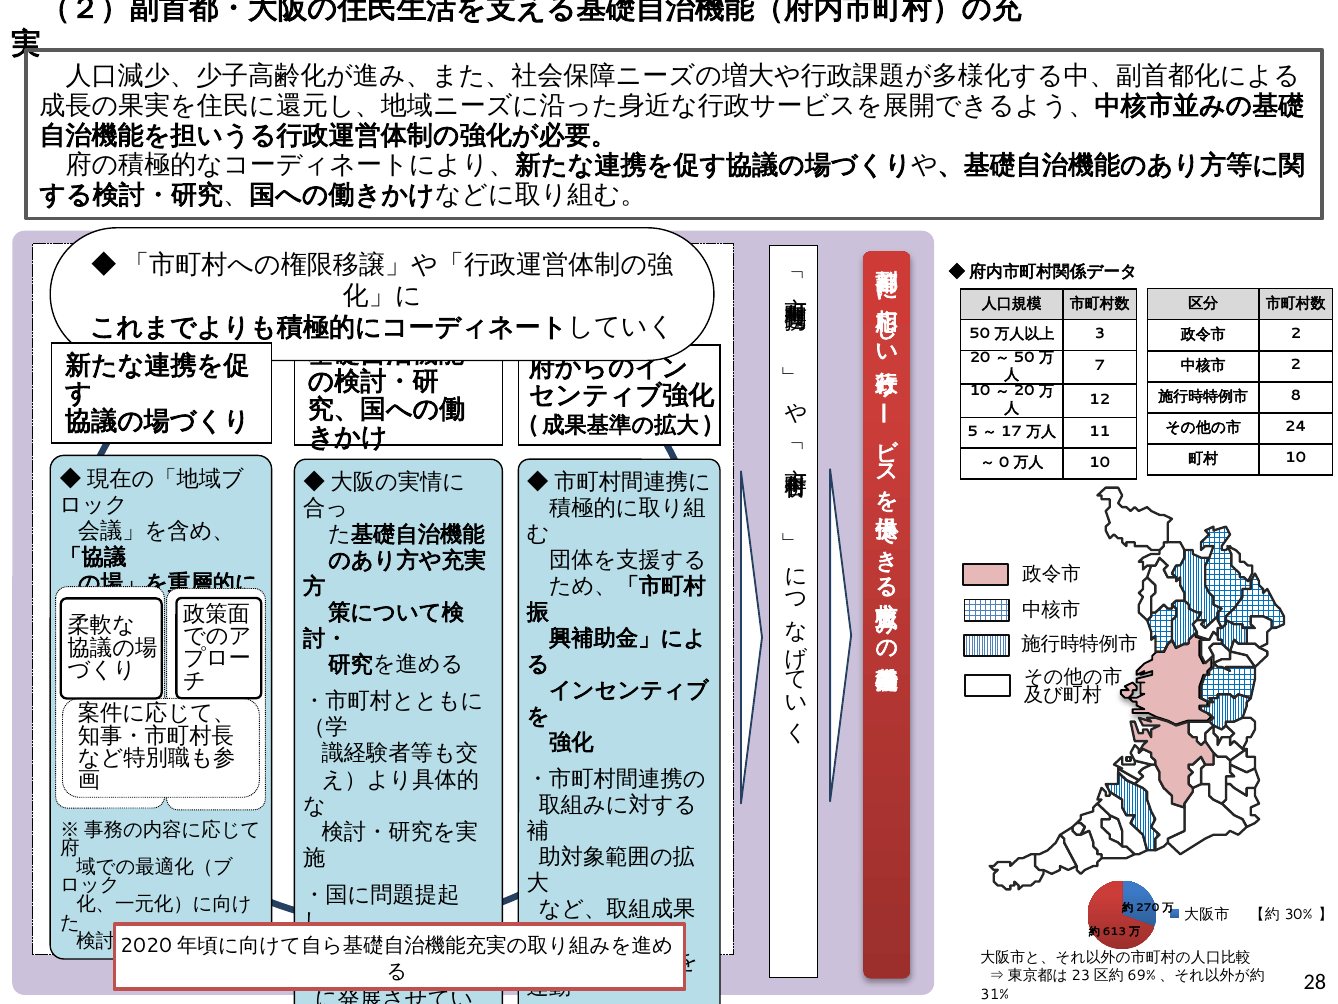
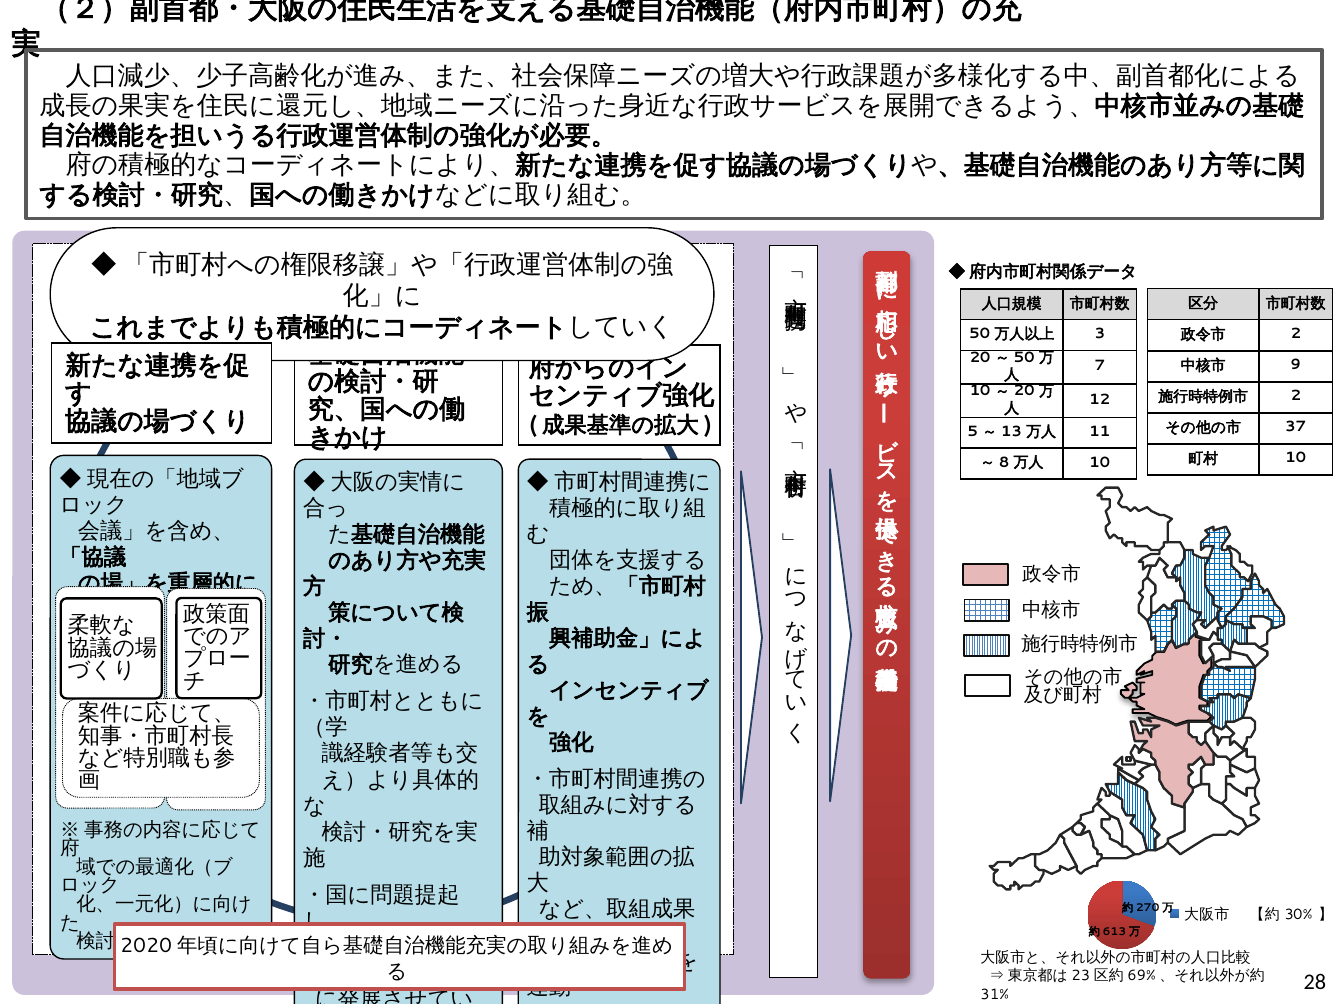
2: 2 -> 9 (1296, 365)
8: 8 -> 2 (1296, 396)
24: 24 -> 37 (1296, 427)
17: 17 -> 13 (1011, 431)
0: 0 -> 8 (1004, 462)
